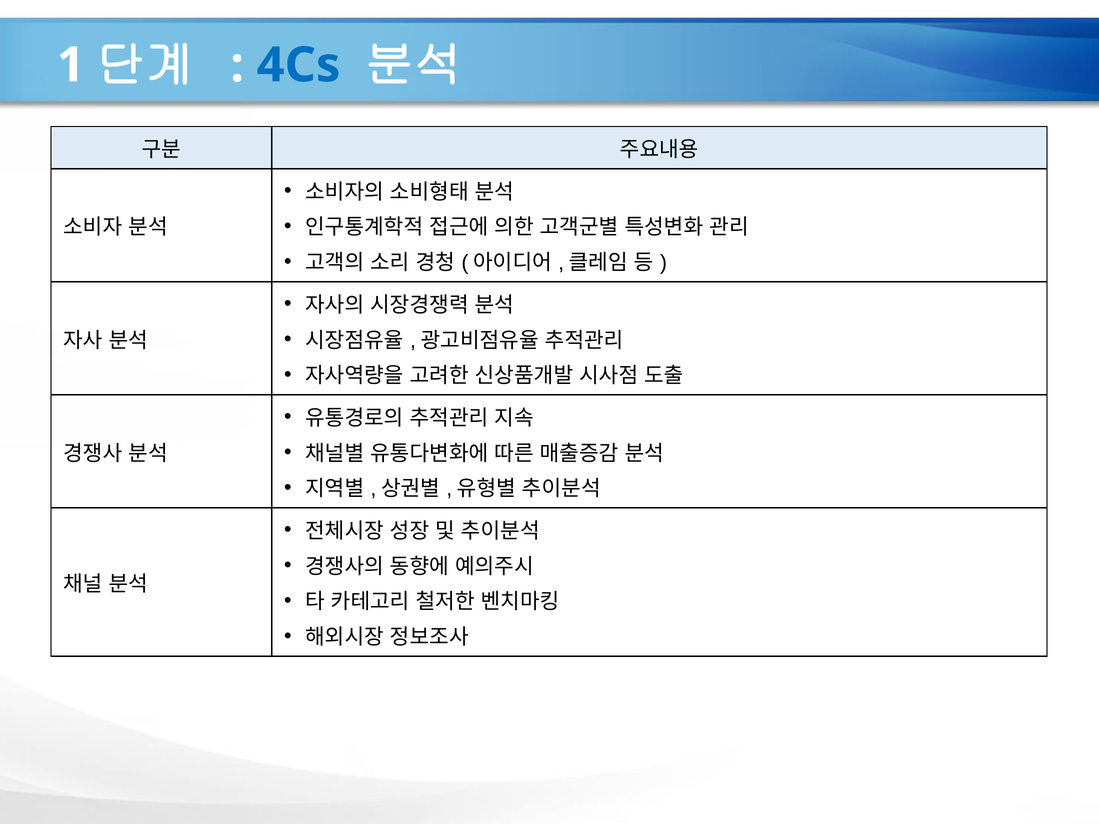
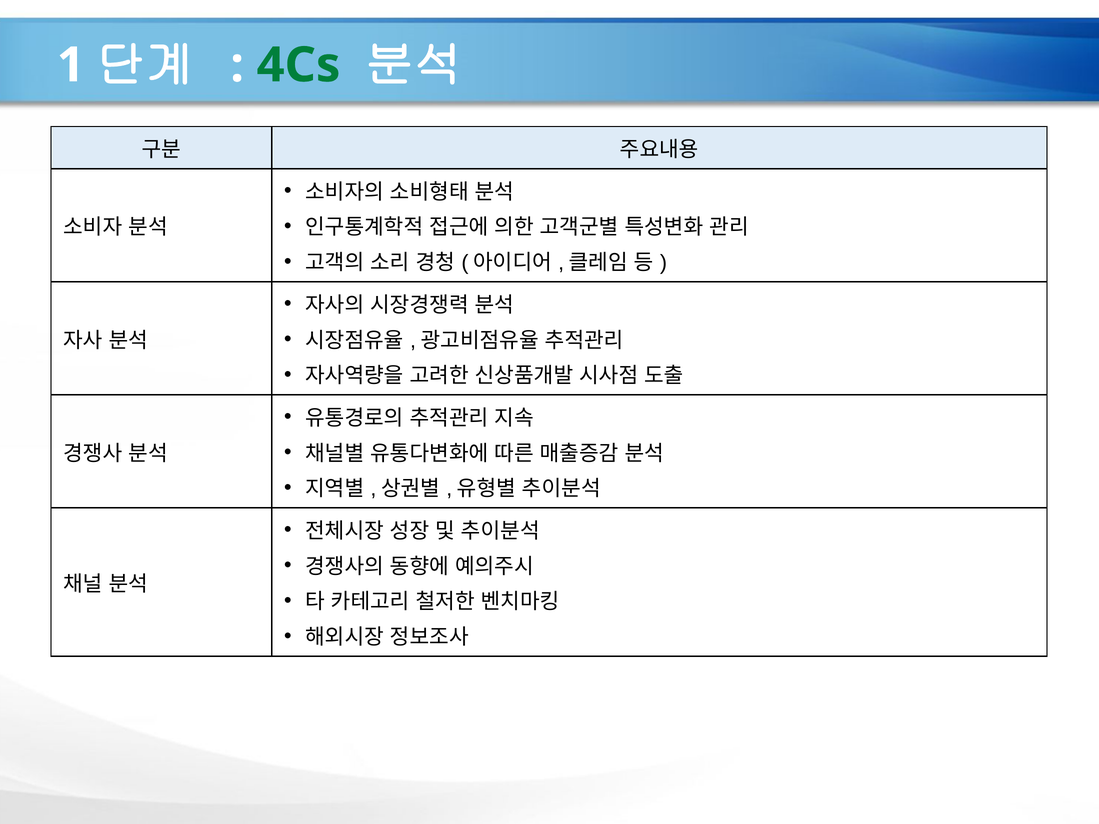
4Cs colour: blue -> green (299, 65)
